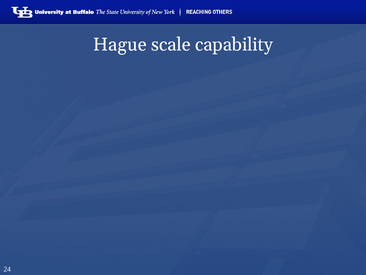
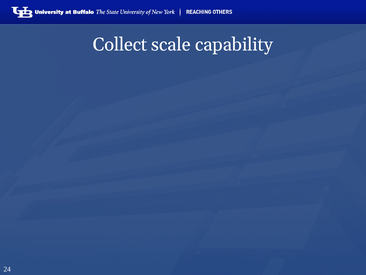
Hague: Hague -> Collect (120, 45)
